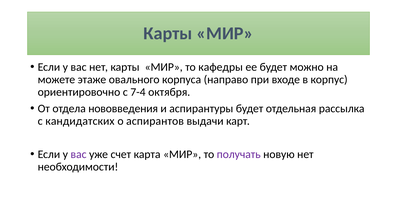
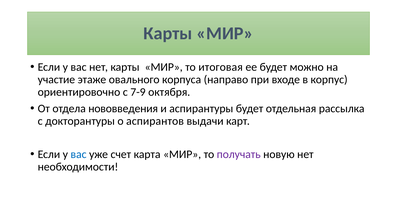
кафедры: кафедры -> итоговая (221, 67)
можете: можете -> участие (56, 80)
7-4: 7-4 -> 7-9 (138, 92)
кандидатских: кандидатских -> докторантуры (80, 121)
вас colour: purple -> blue (79, 155)
